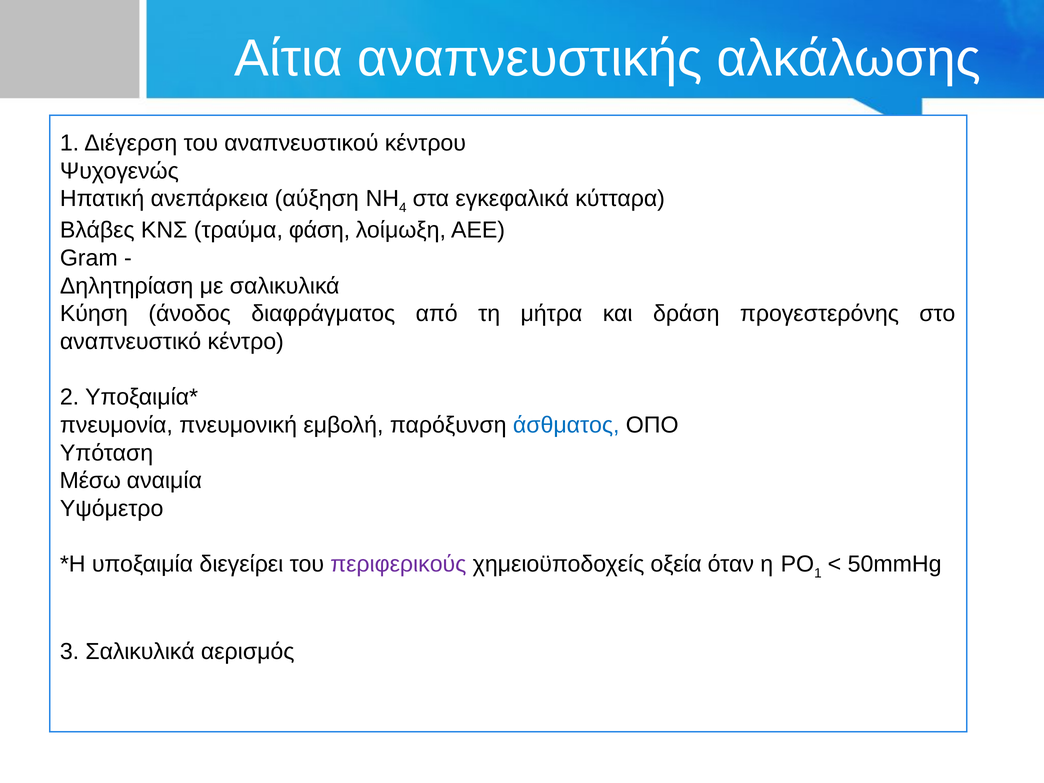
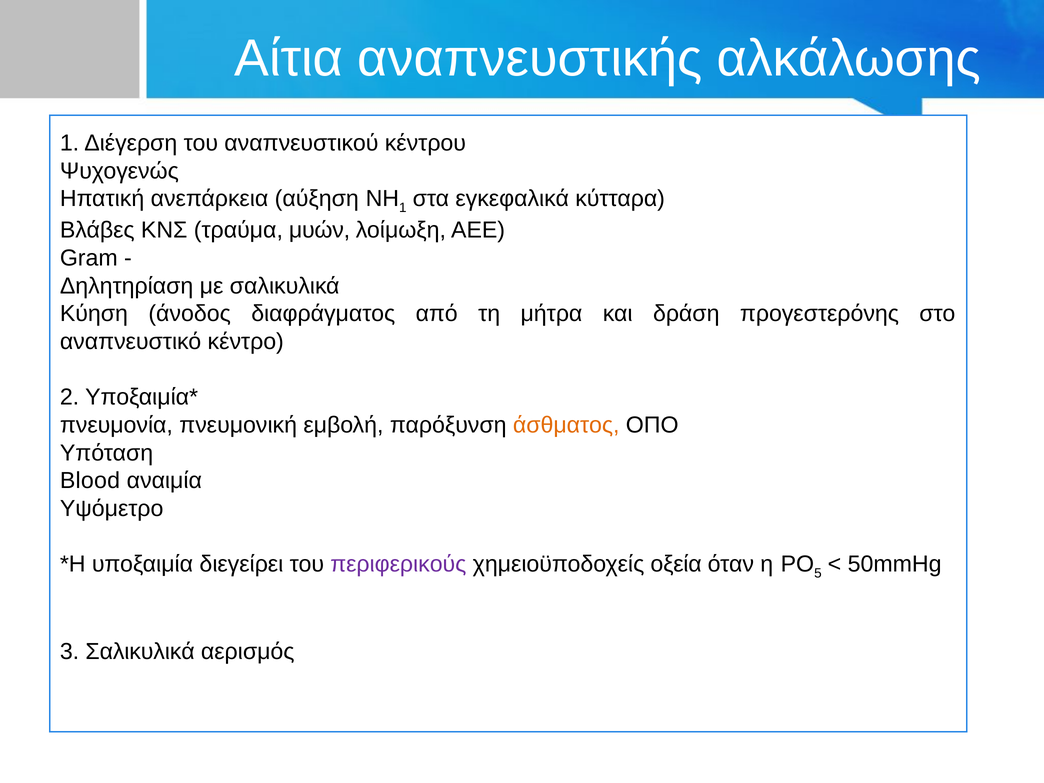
4: 4 -> 1 (403, 208)
φάση: φάση -> μυών (320, 230)
άσθματος colour: blue -> orange (566, 425)
Μέσω: Μέσω -> Blood (90, 481)
1: 1 -> 5 (818, 573)
